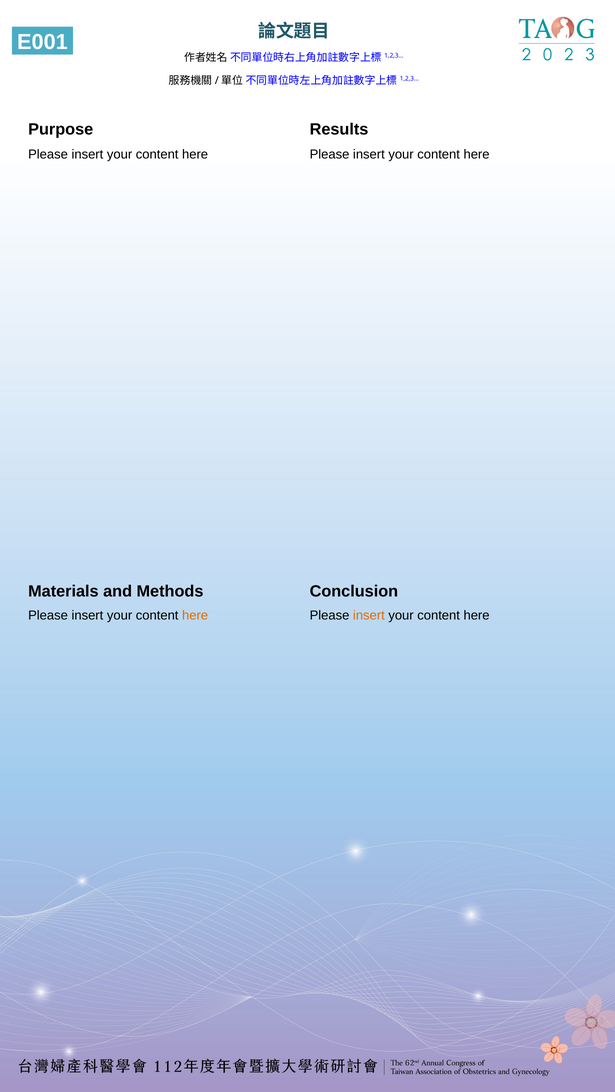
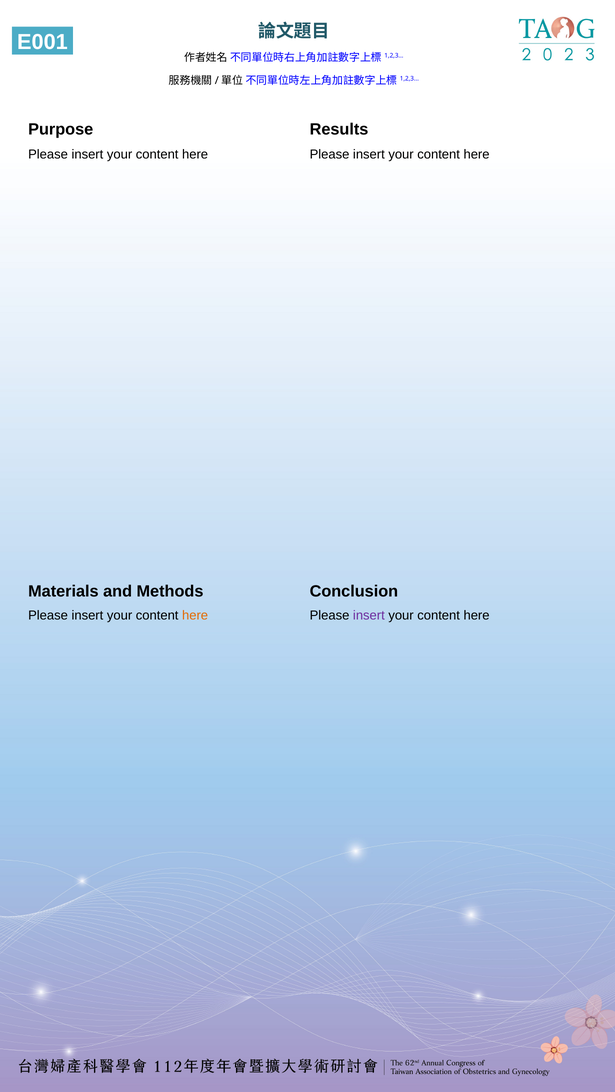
insert colour: orange -> purple (369, 615)
